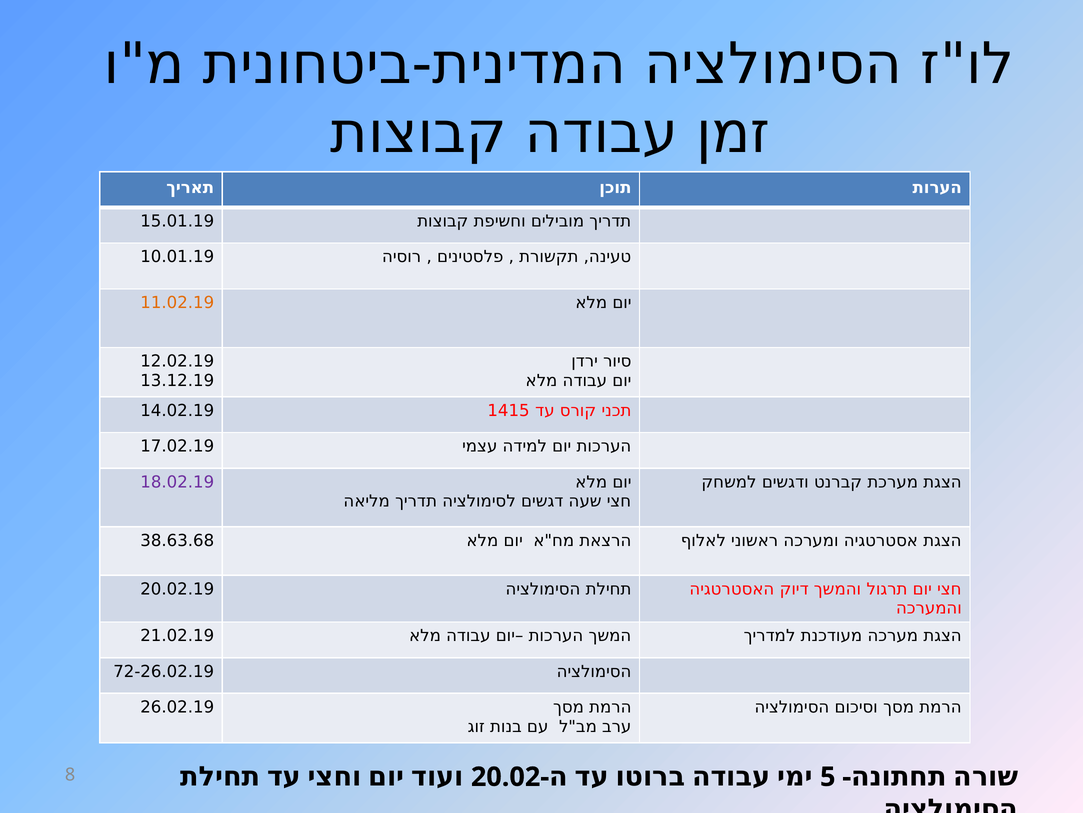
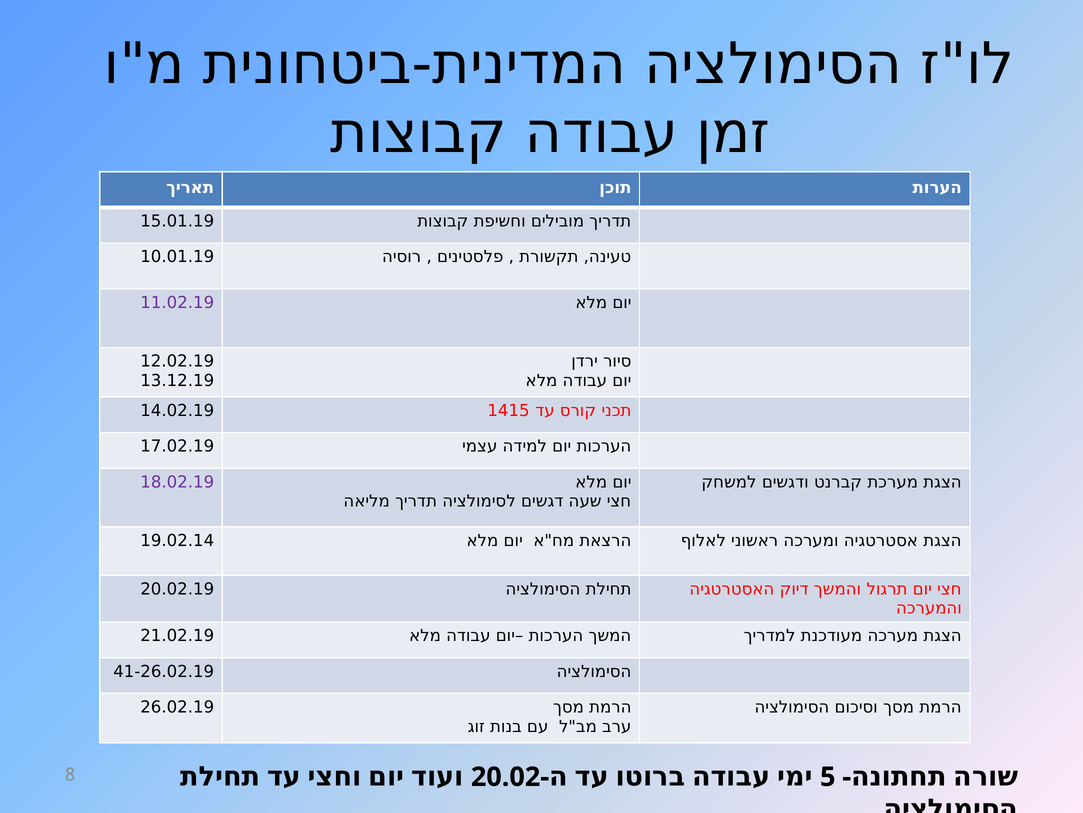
11.02.19 colour: orange -> purple (177, 303)
38.63.68: 38.63.68 -> 19.02.14 (177, 540)
72-26.02.19: 72-26.02.19 -> 41-26.02.19 (164, 671)
